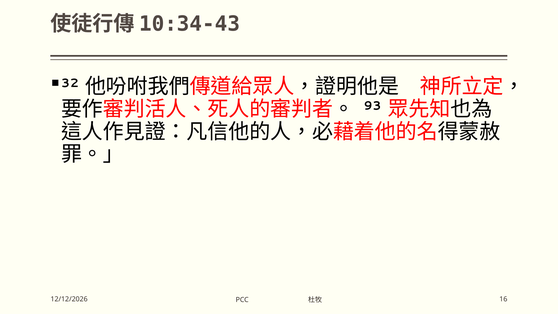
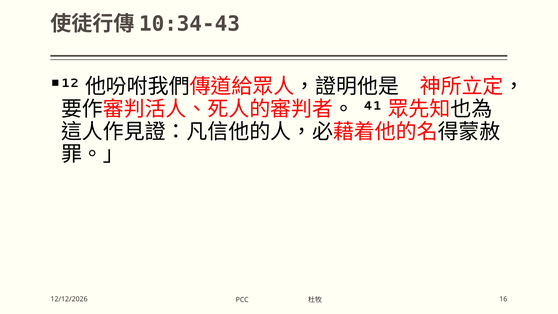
32: 32 -> 12 (70, 83)
93: 93 -> 41 (373, 106)
